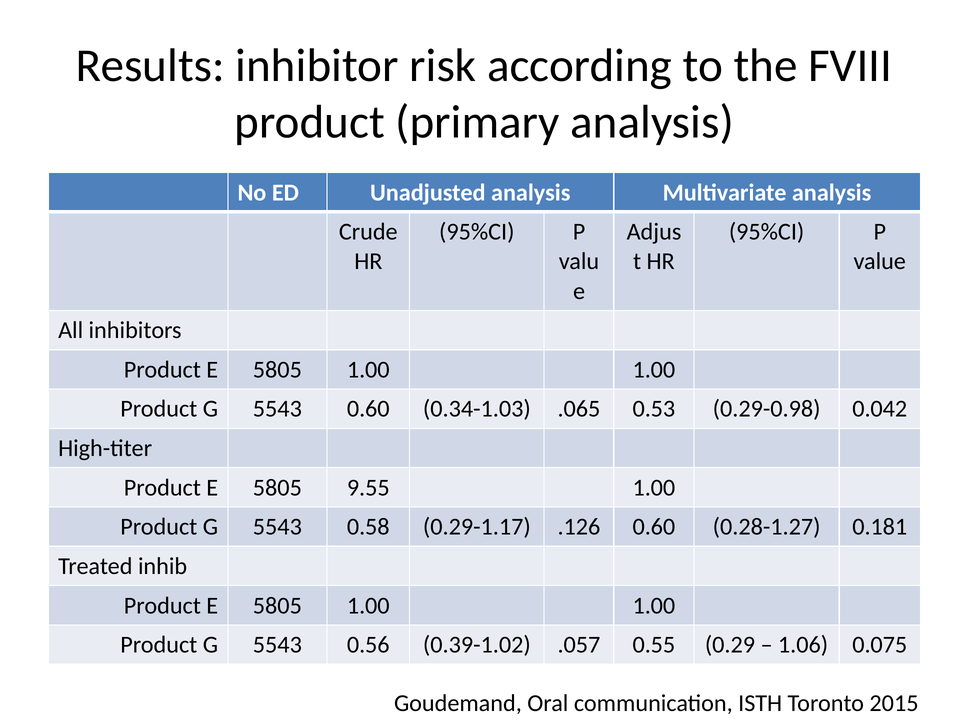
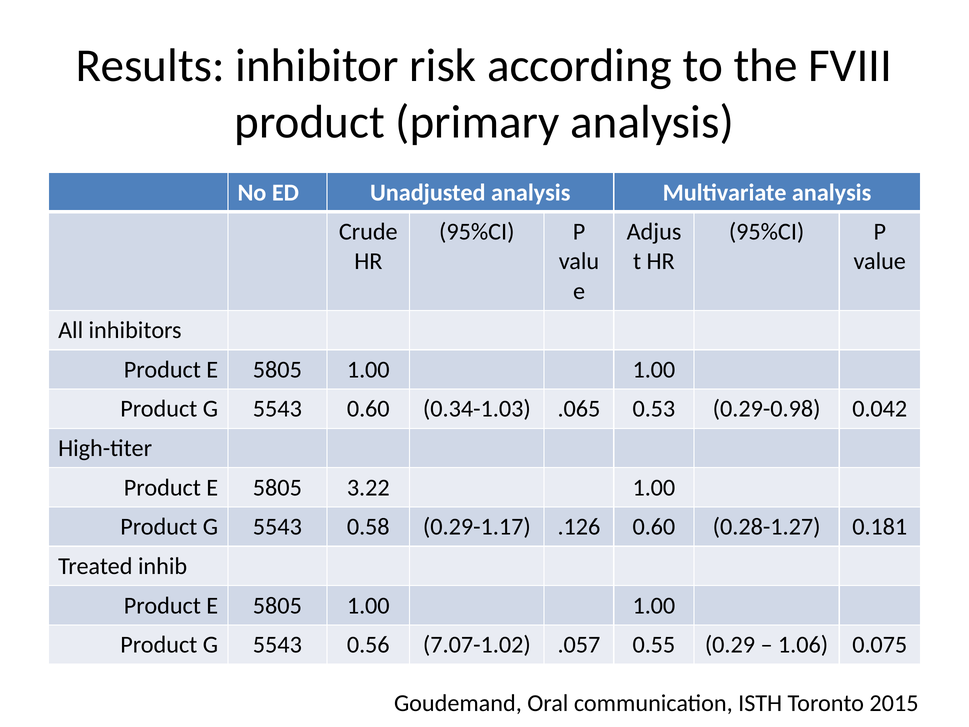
9.55: 9.55 -> 3.22 (368, 487)
0.39-1.02: 0.39-1.02 -> 7.07-1.02 (477, 645)
